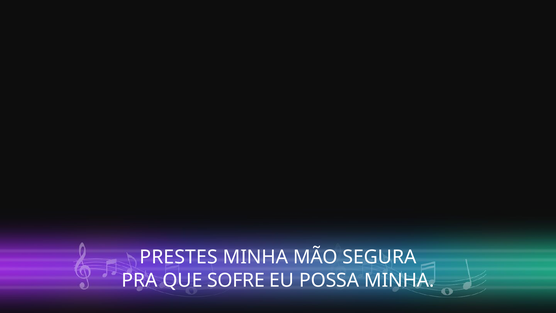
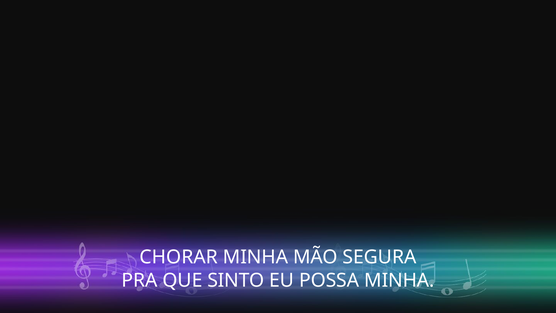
PRESTES: PRESTES -> CHORAR (179, 257)
SOFRE: SOFRE -> SINTO (236, 280)
